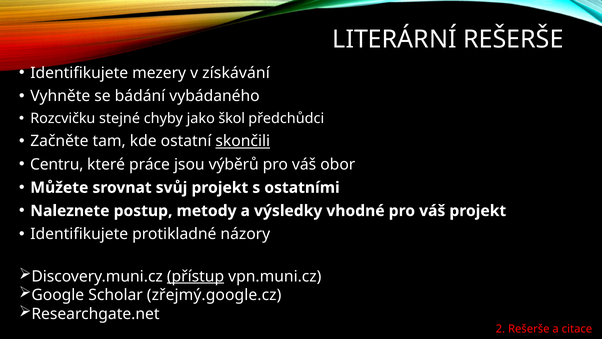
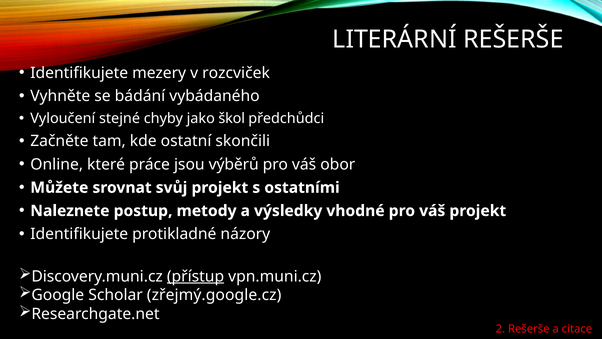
získávání: získávání -> rozcviček (236, 73)
Rozcvičku: Rozcvičku -> Vyloučení (63, 119)
skončili underline: present -> none (243, 141)
Centru: Centru -> Online (57, 164)
